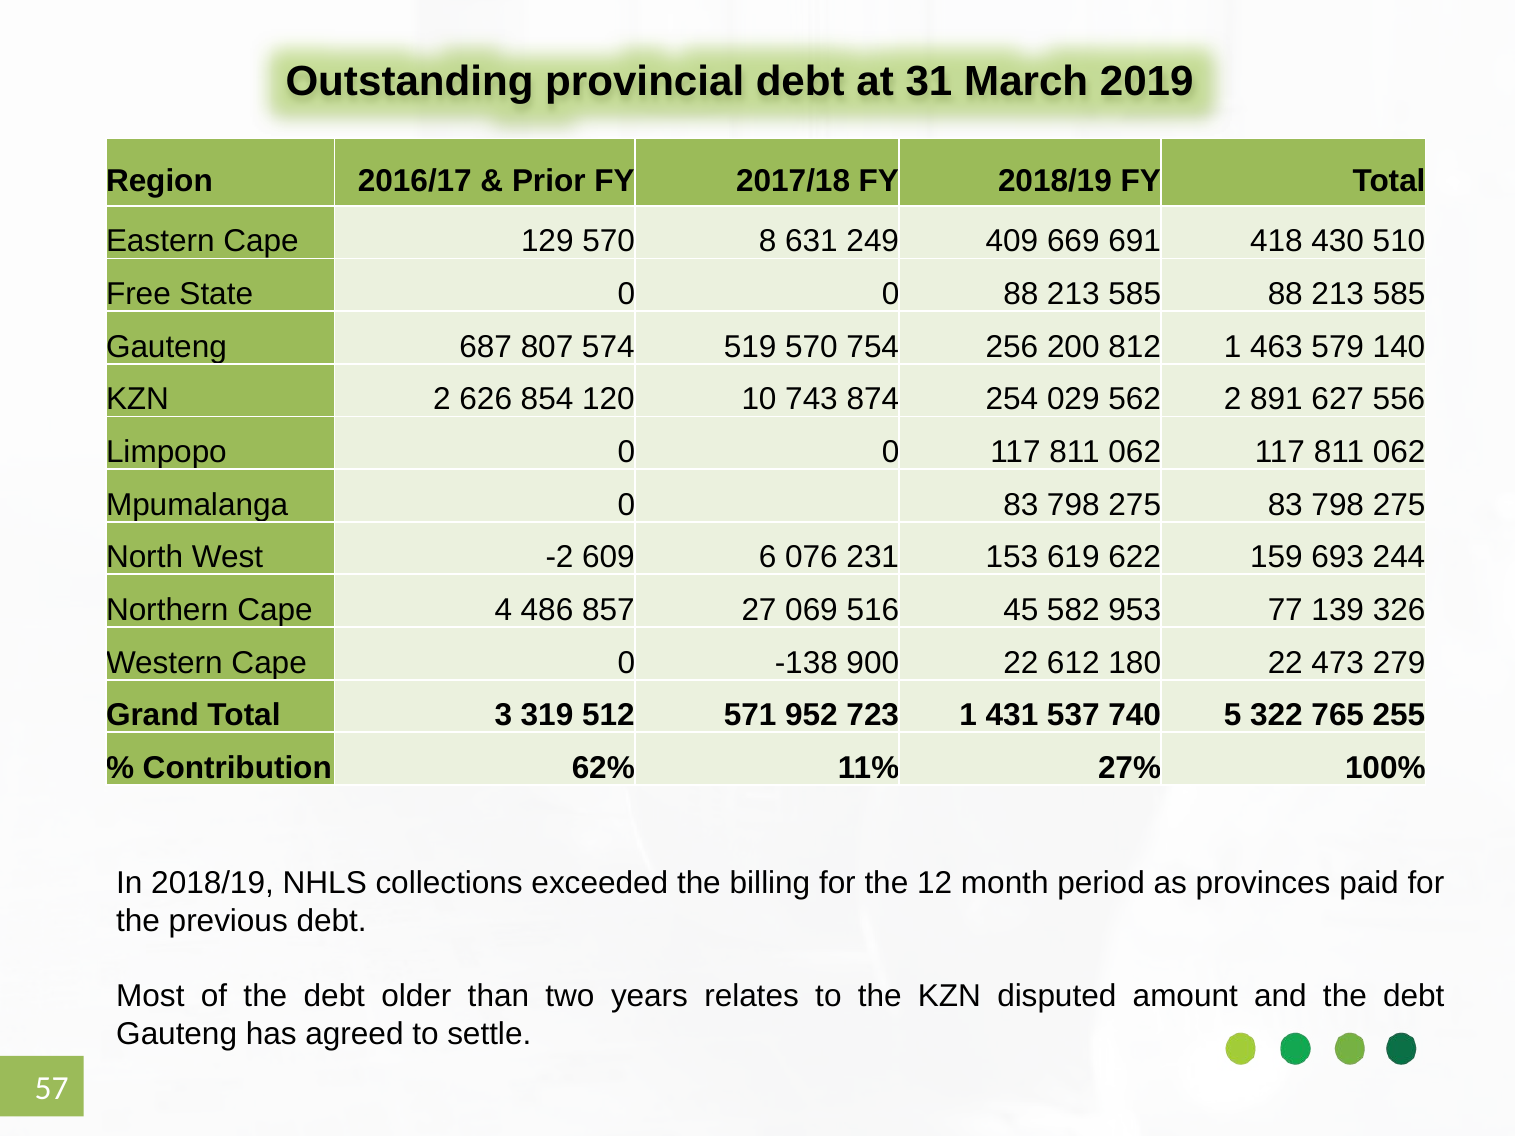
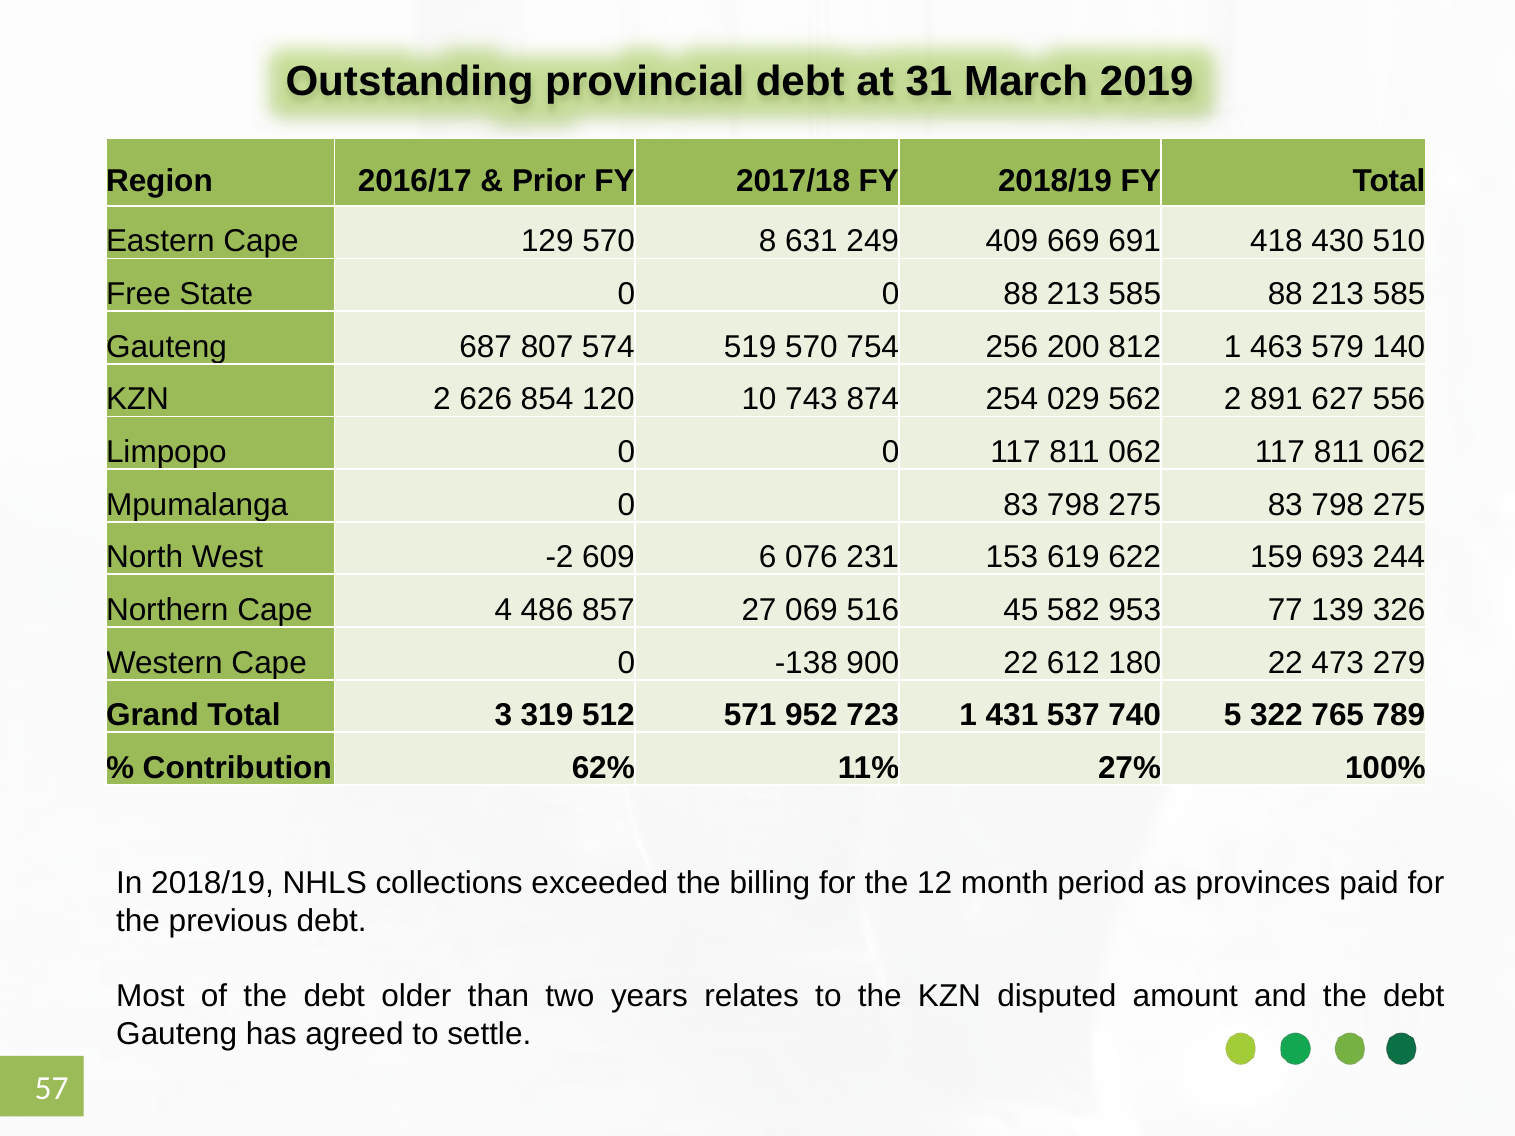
255: 255 -> 789 (1399, 715)
